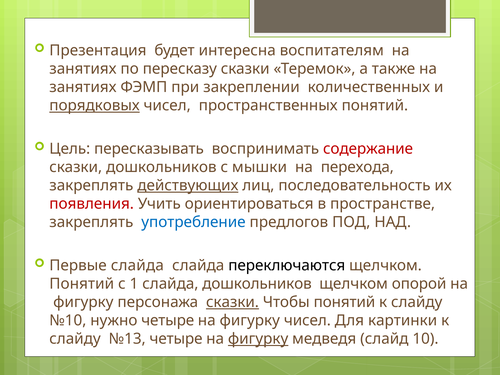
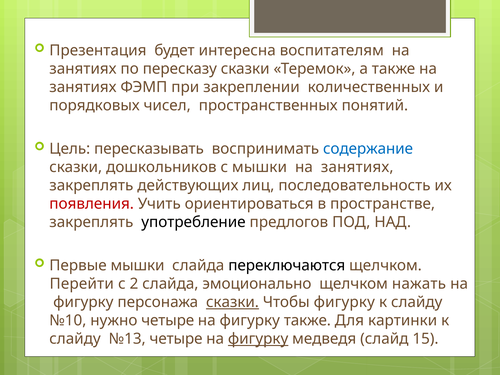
порядковых underline: present -> none (95, 106)
содержание colour: red -> blue (368, 149)
перехода: перехода -> занятиях (357, 167)
действующих underline: present -> none (188, 186)
употребление colour: blue -> black (193, 222)
Первые слайда: слайда -> мышки (138, 266)
Понятий: Понятий -> Перейти (82, 284)
1: 1 -> 2 (134, 284)
слайда дошкольников: дошкольников -> эмоционально (257, 284)
опорой: опорой -> нажать (419, 284)
Чтобы понятий: понятий -> фигурку (344, 302)
фигурку чисел: чисел -> также (307, 320)
10: 10 -> 15 (425, 339)
